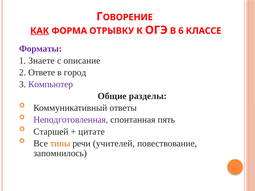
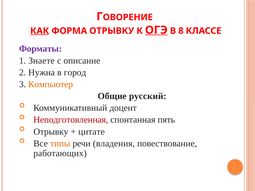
ОГЭ underline: none -> present (156, 30)
6: 6 -> 8 (181, 31)
Ответе: Ответе -> Нужна (42, 73)
Компьютер colour: purple -> orange (51, 84)
разделы: разделы -> русский (148, 96)
ответы: ответы -> доцент (123, 108)
Неподготовленная colour: purple -> red (71, 120)
Старшей: Старшей -> Отрывку (51, 132)
учителей: учителей -> владения (114, 144)
запомнилось: запомнилось -> работающих (60, 154)
